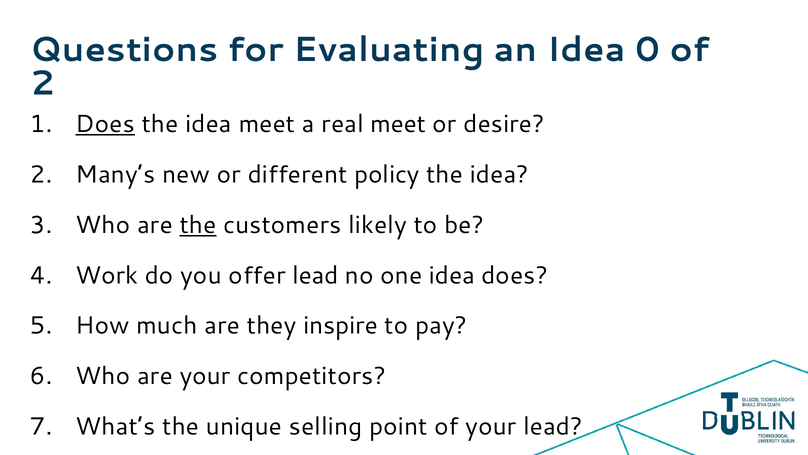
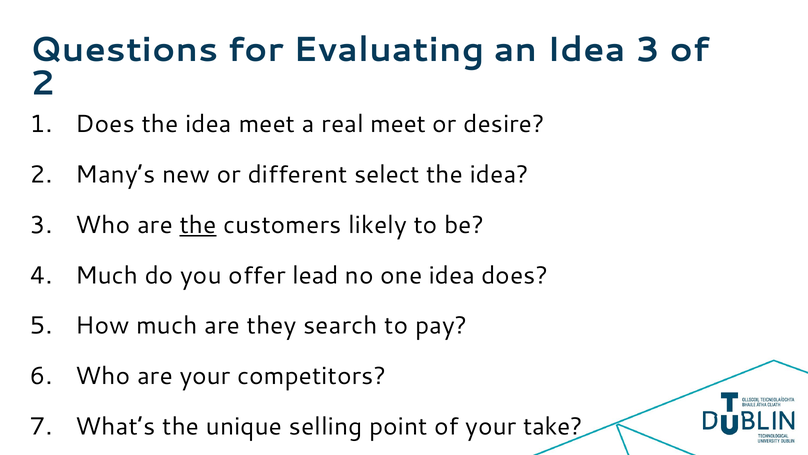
an Idea 0: 0 -> 3 (648, 50)
Does underline: present -> none (105, 124)
policy: policy -> select (387, 174)
Work: Work -> Much (107, 275)
inspire: inspire -> search (340, 325)
your lead: lead -> take (553, 426)
